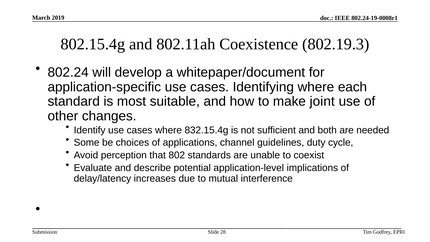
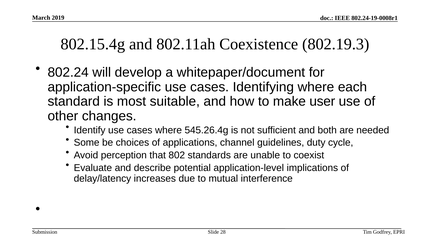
joint: joint -> user (322, 101)
832.15.4g: 832.15.4g -> 545.26.4g (206, 130)
